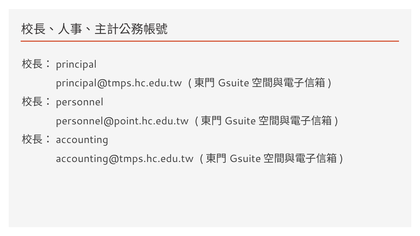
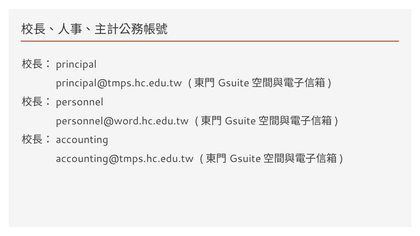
personnel@point.hc.edu.tw: personnel@point.hc.edu.tw -> personnel@word.hc.edu.tw (122, 121)
